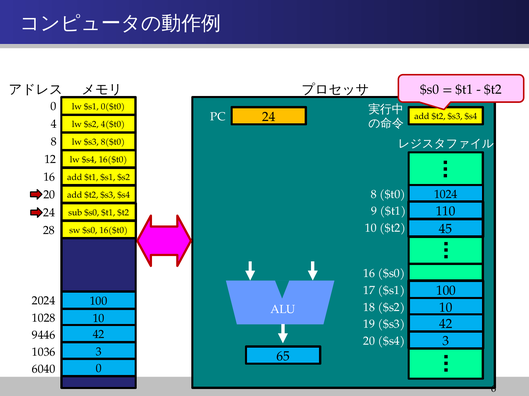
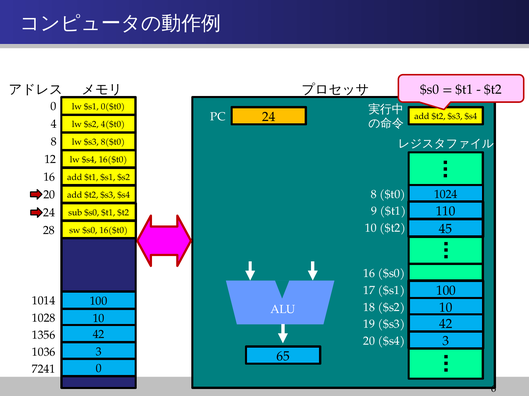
2024: 2024 -> 1014 (44, 301)
9446: 9446 -> 1356 (44, 335)
6040: 6040 -> 7241 (44, 370)
